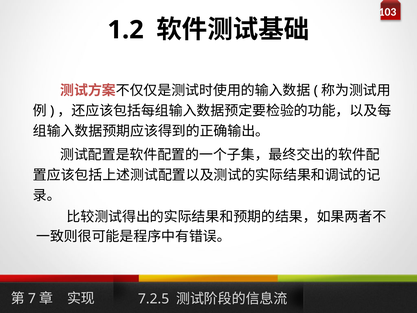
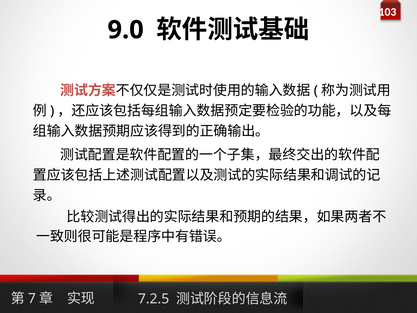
1.2: 1.2 -> 9.0 (126, 30)
